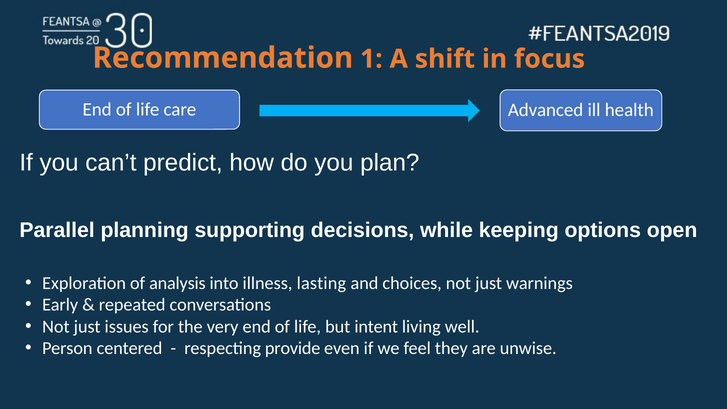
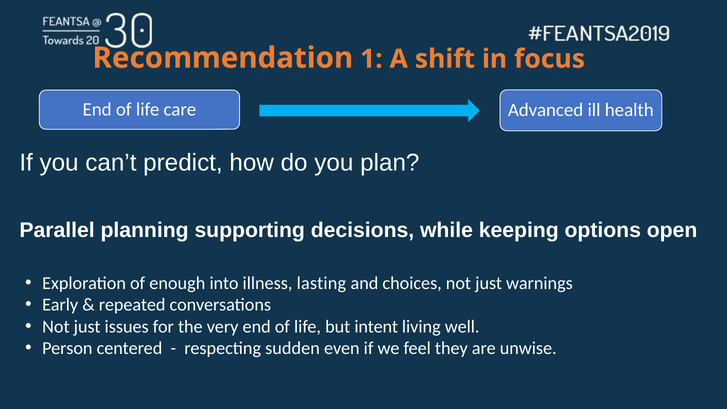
analysis: analysis -> enough (177, 283)
provide: provide -> sudden (293, 348)
